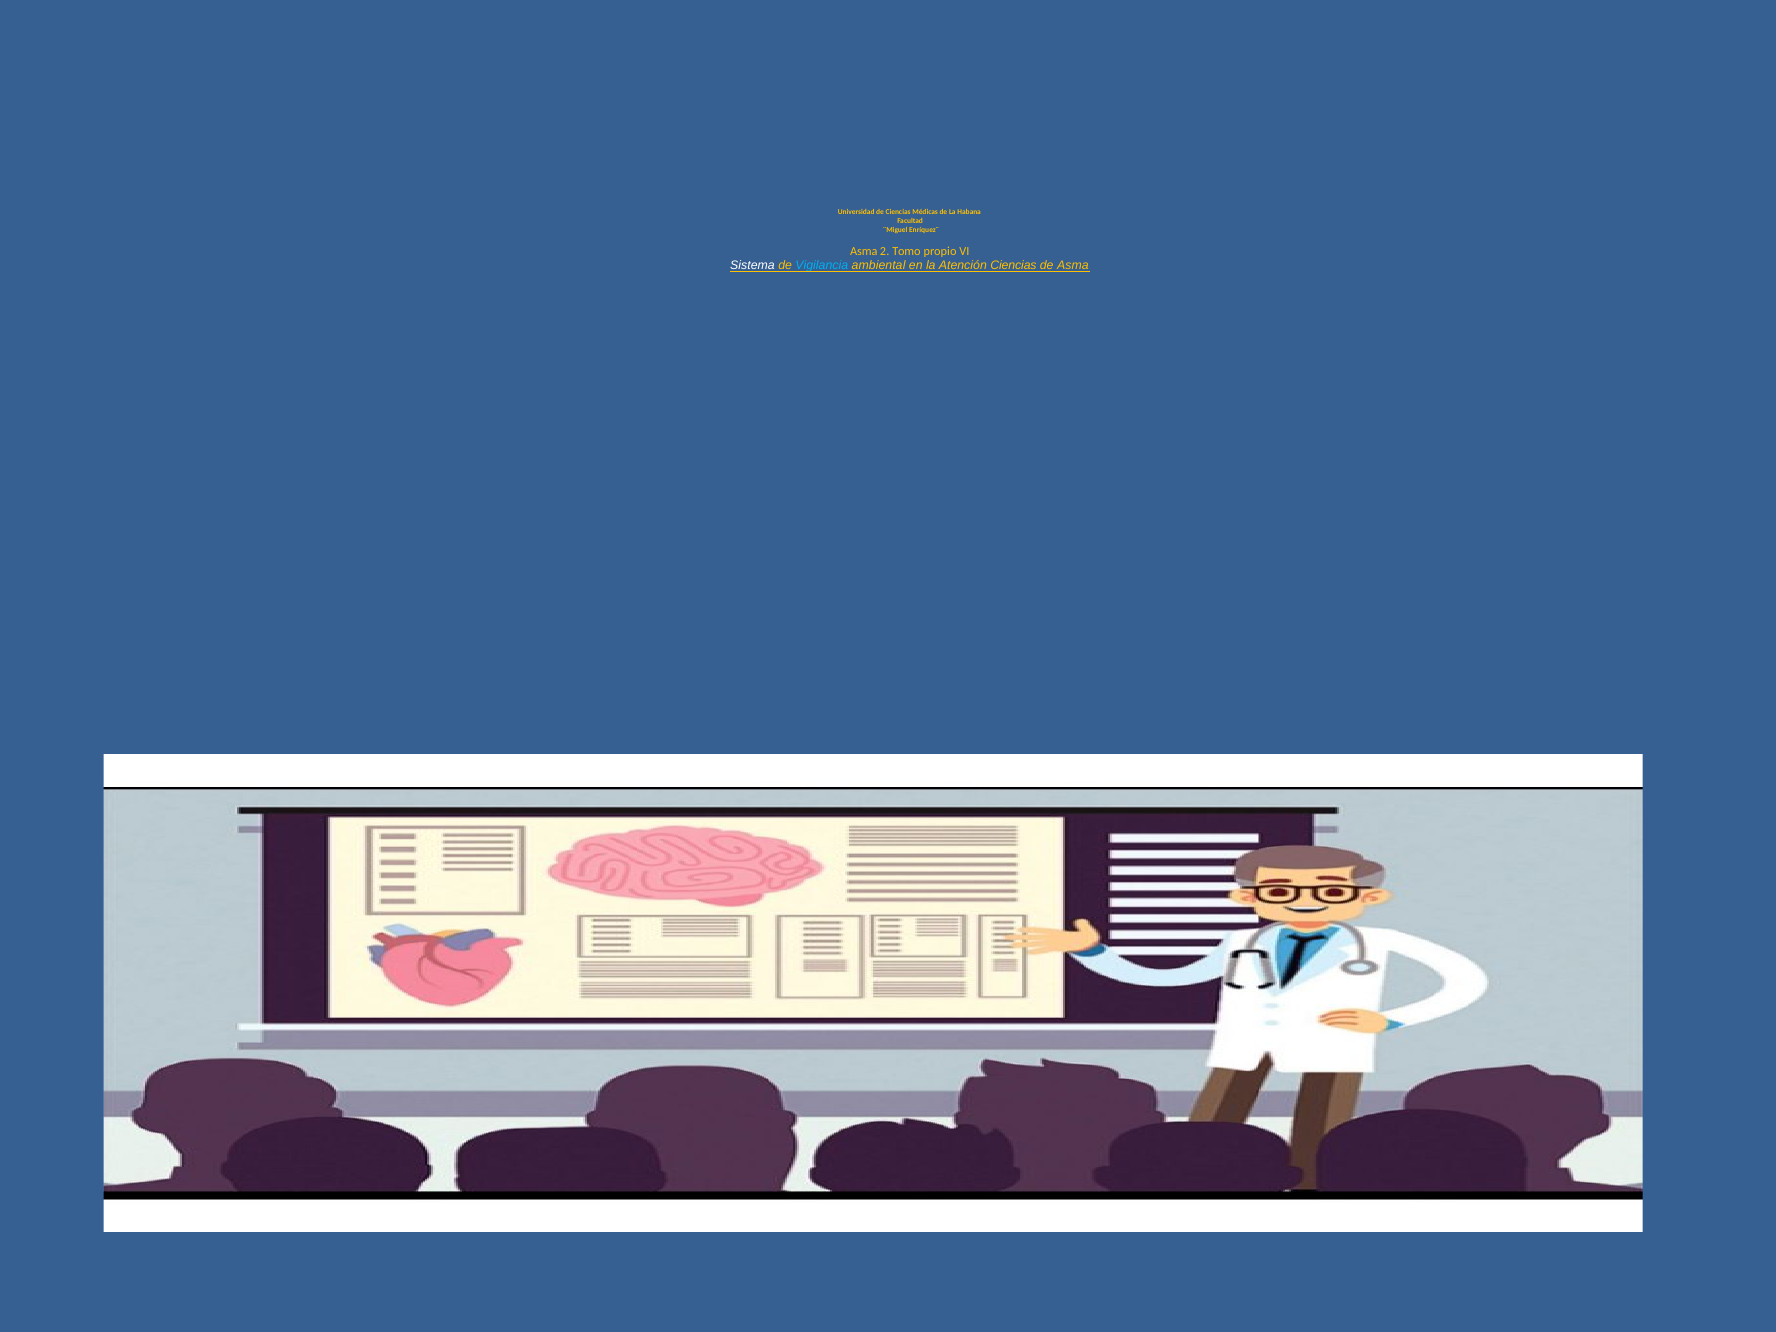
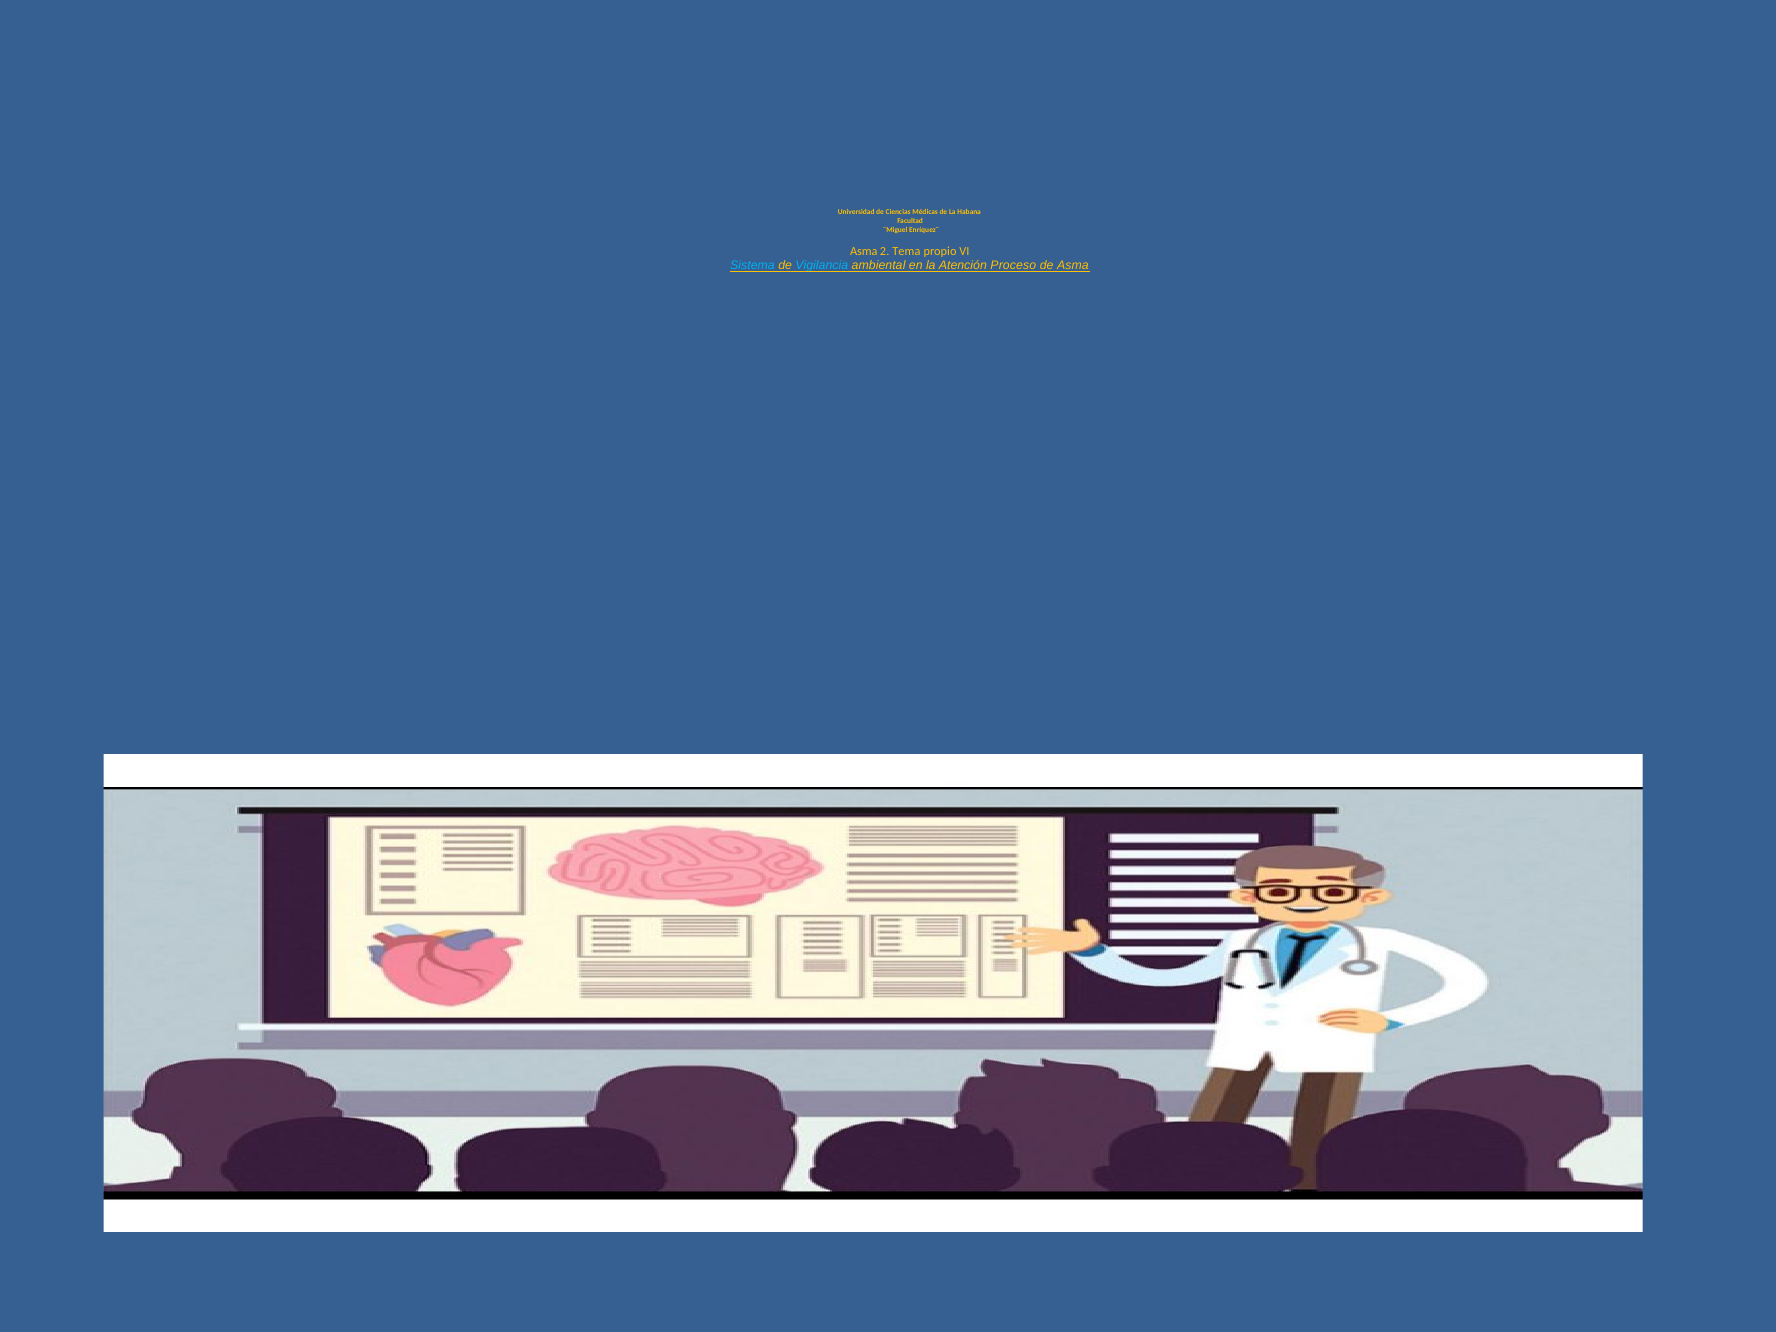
Tomo: Tomo -> Tema (906, 251)
Sistema colour: white -> light blue (752, 266)
Atención Ciencias: Ciencias -> Proceso (1013, 266)
